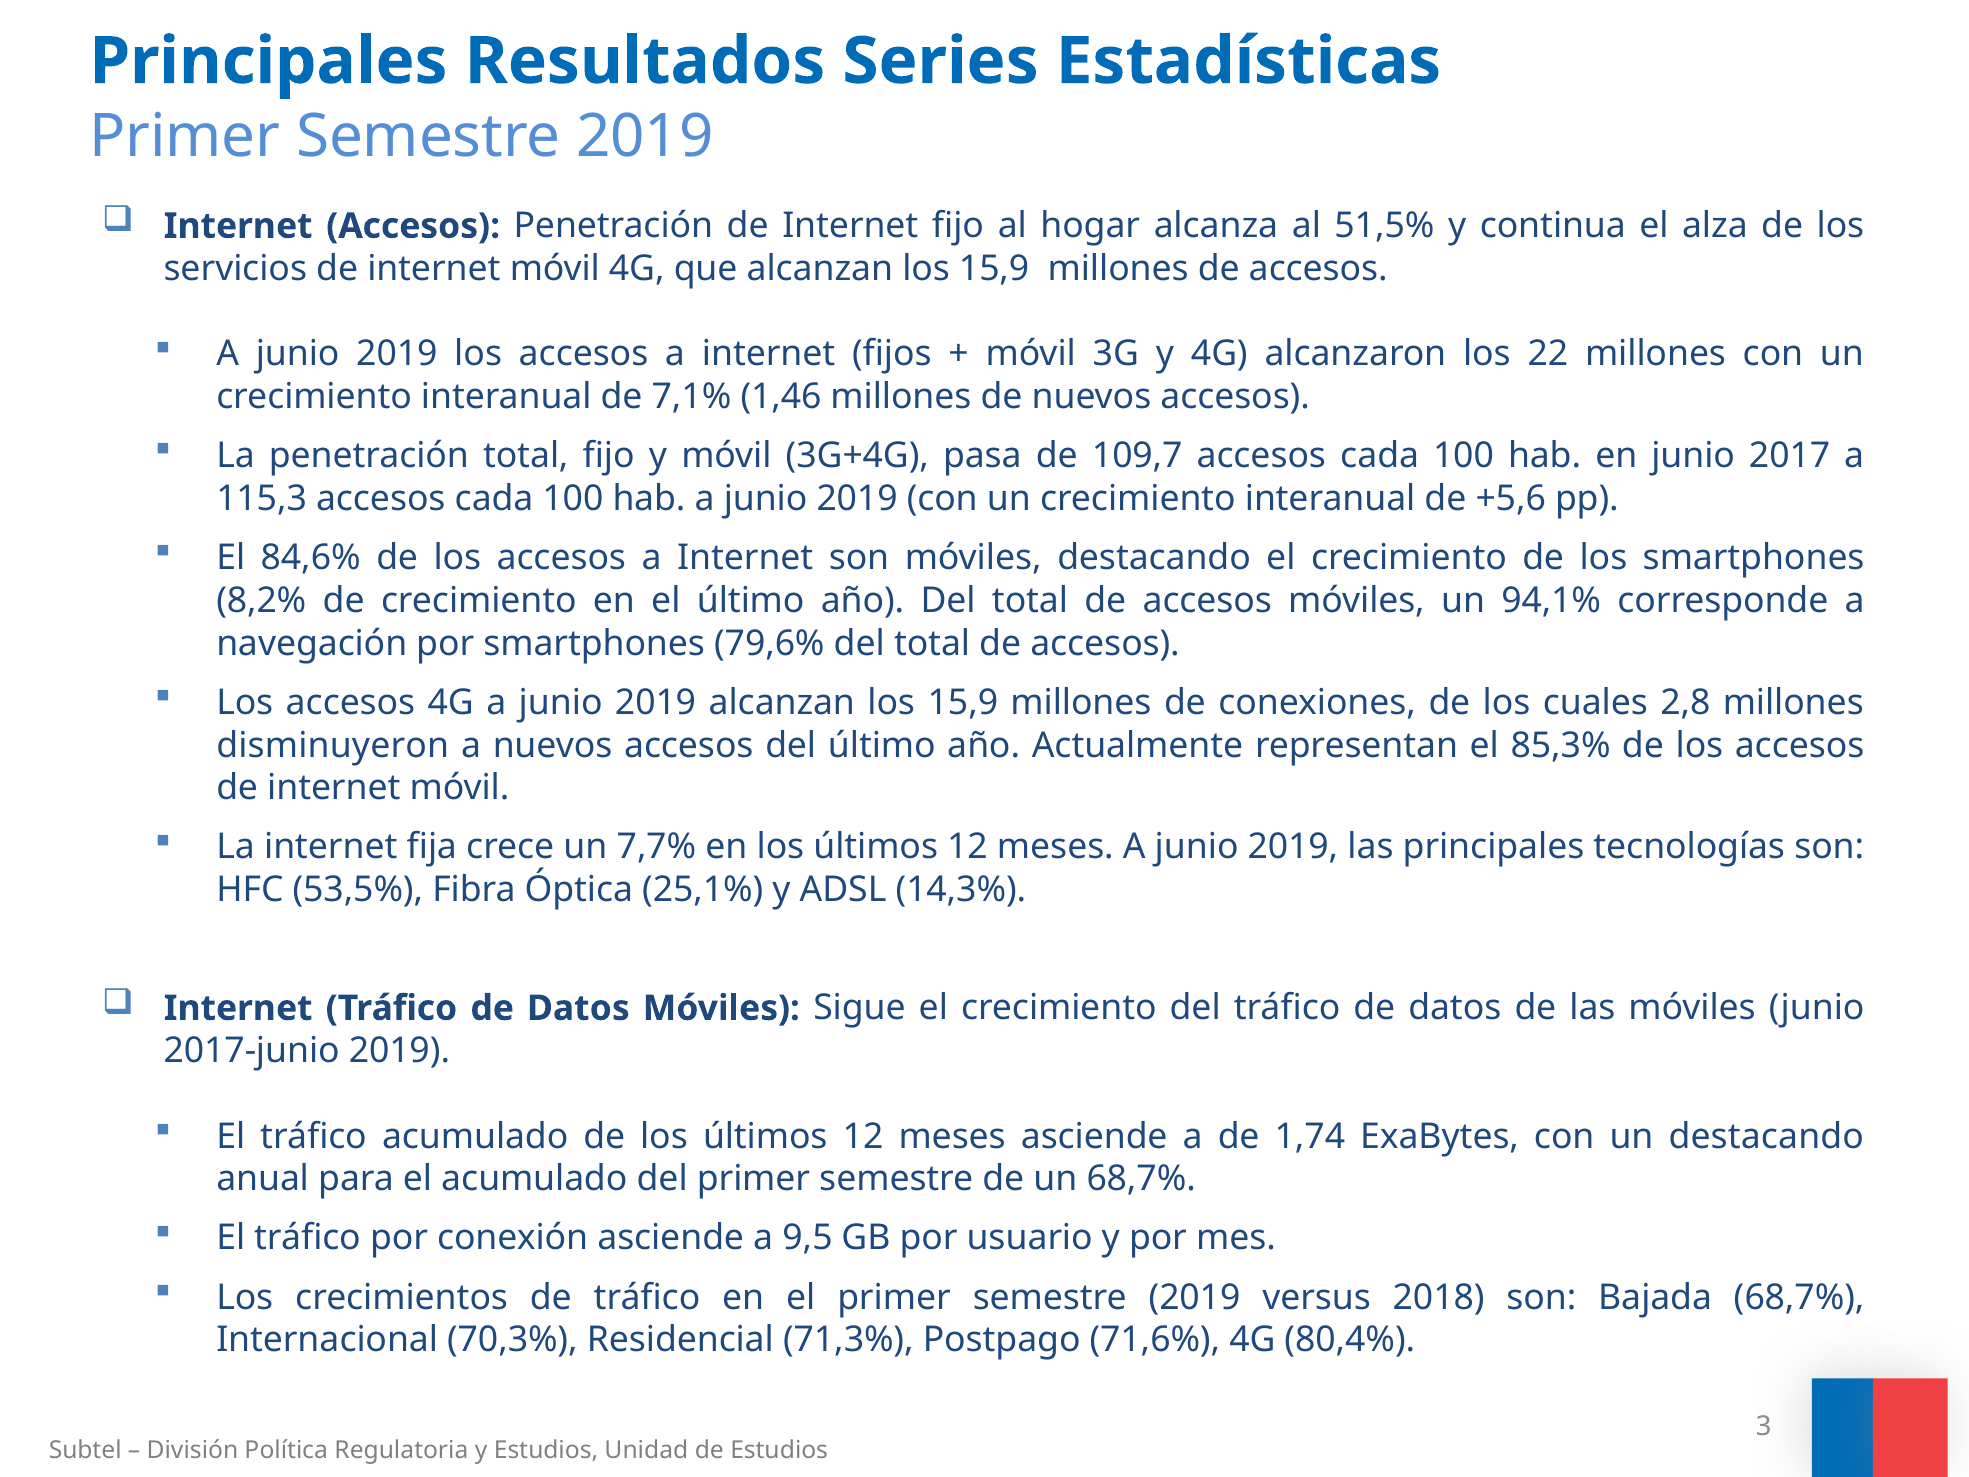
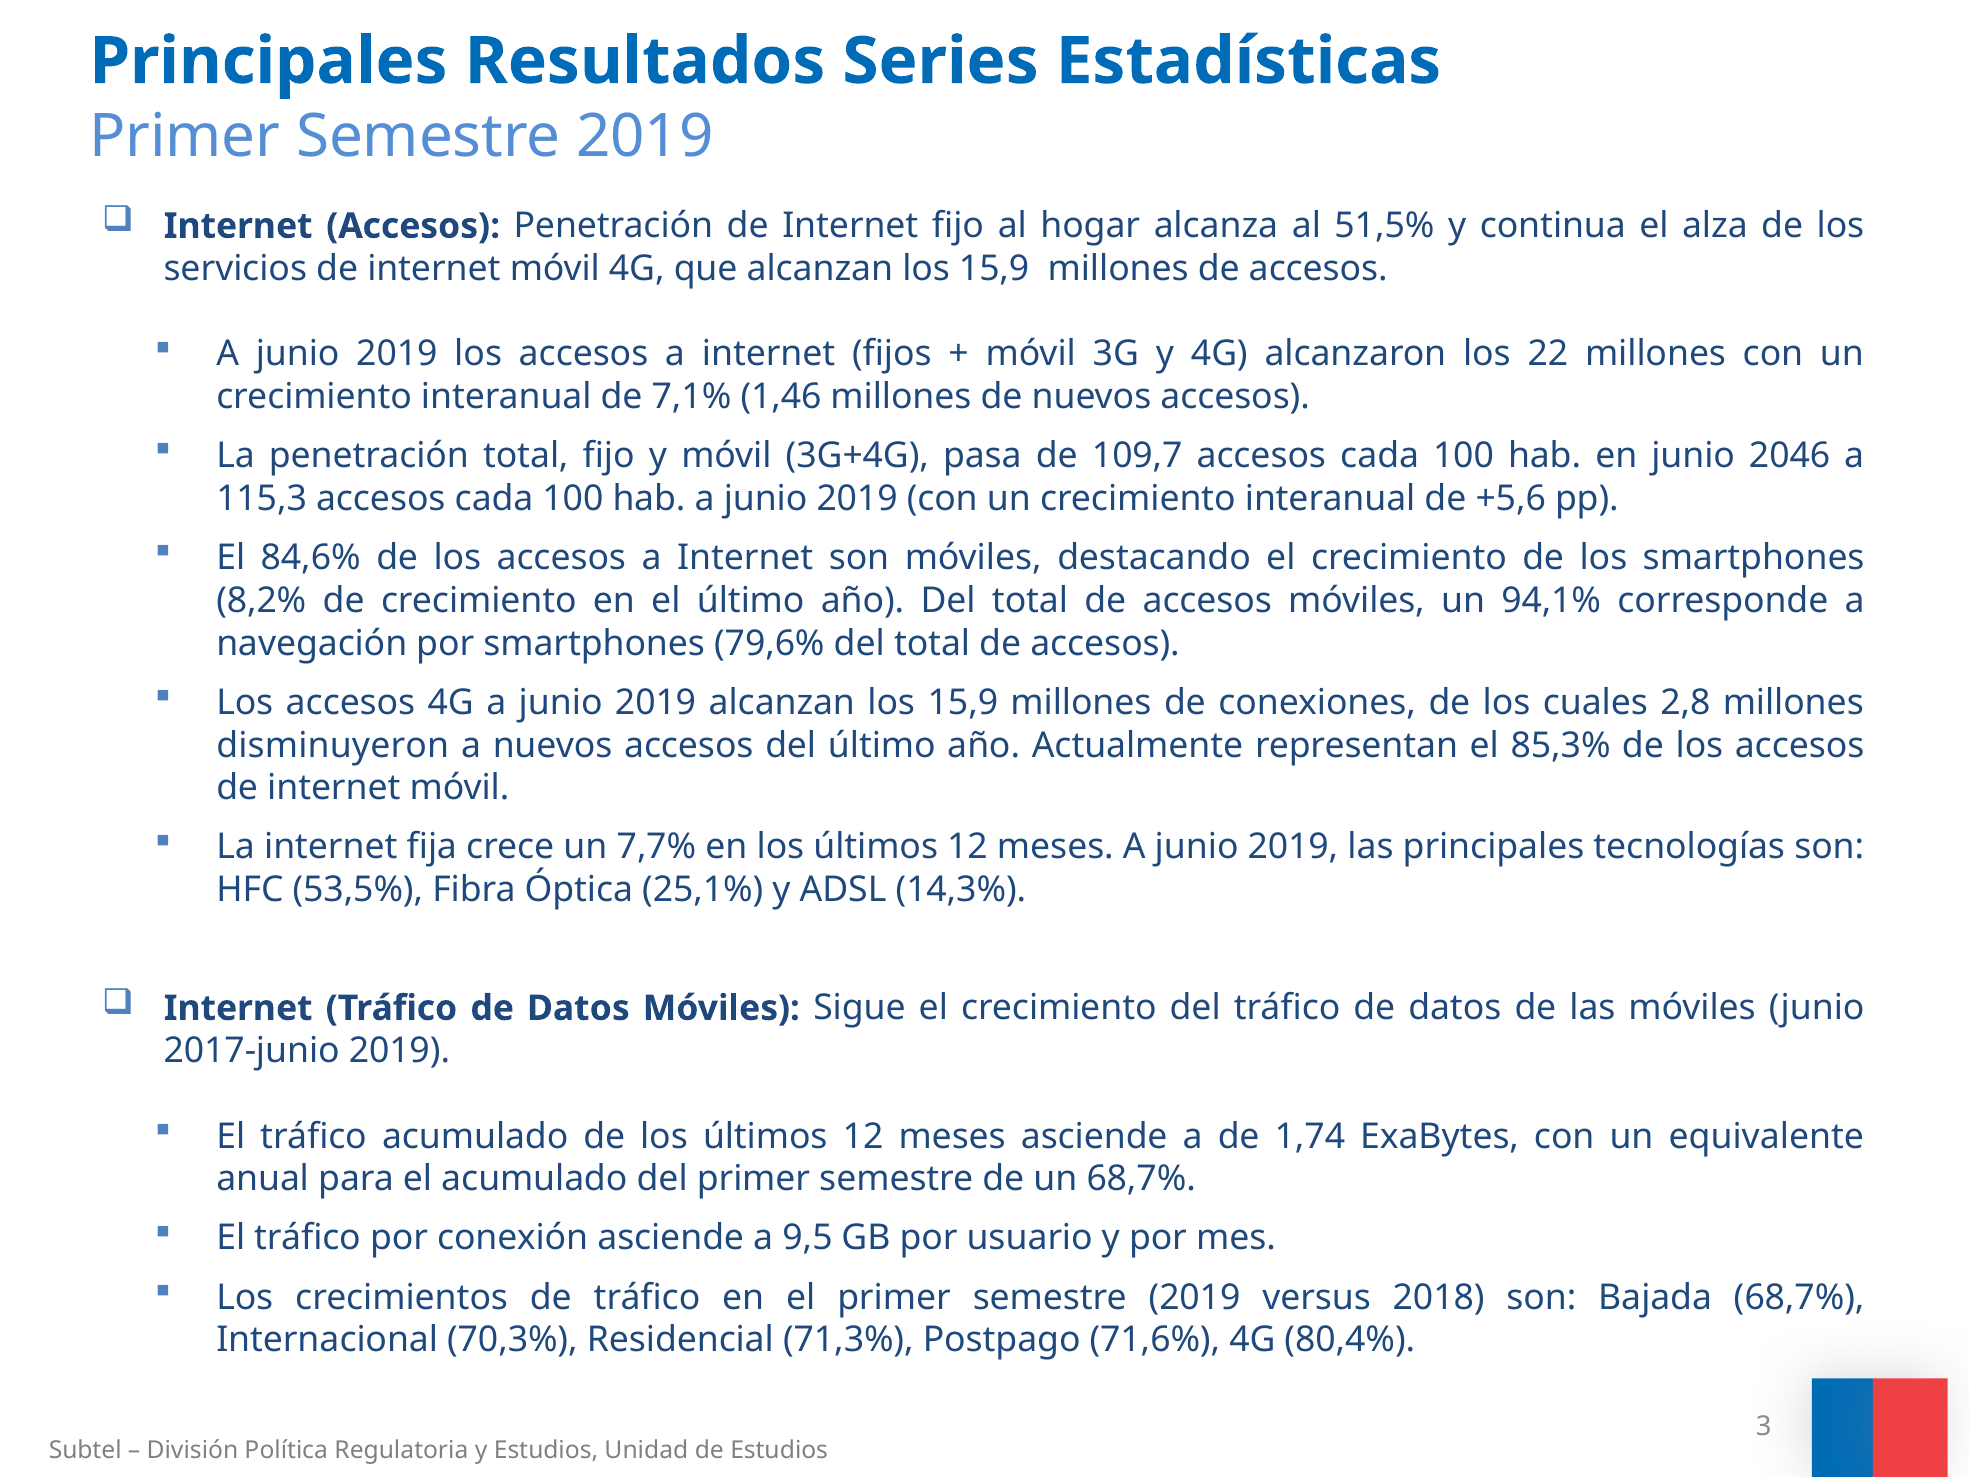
2017: 2017 -> 2046 (1790, 456)
un destacando: destacando -> equivalente (1766, 1136)
